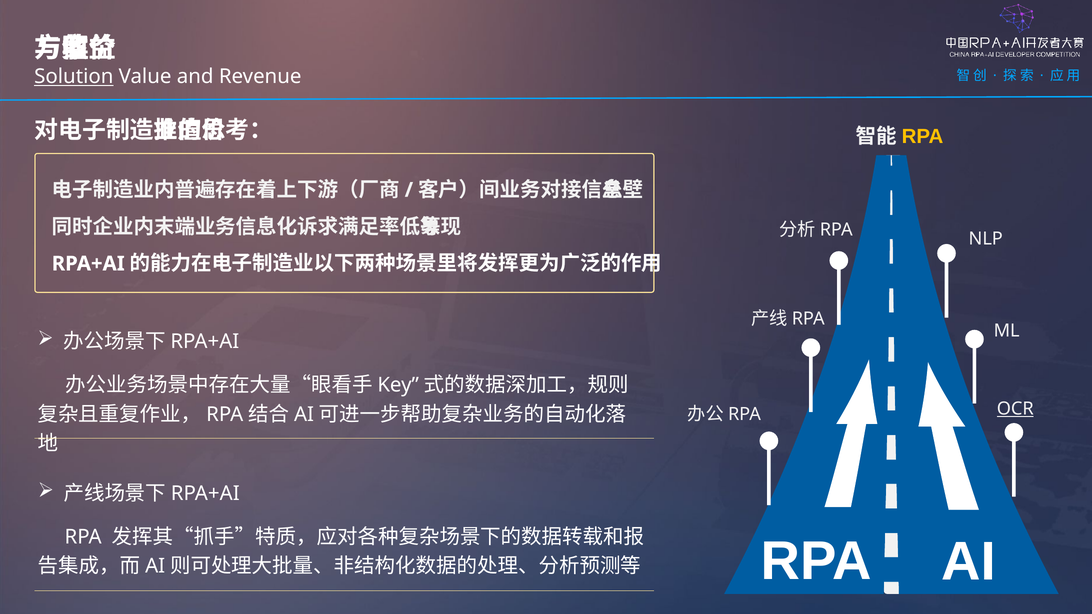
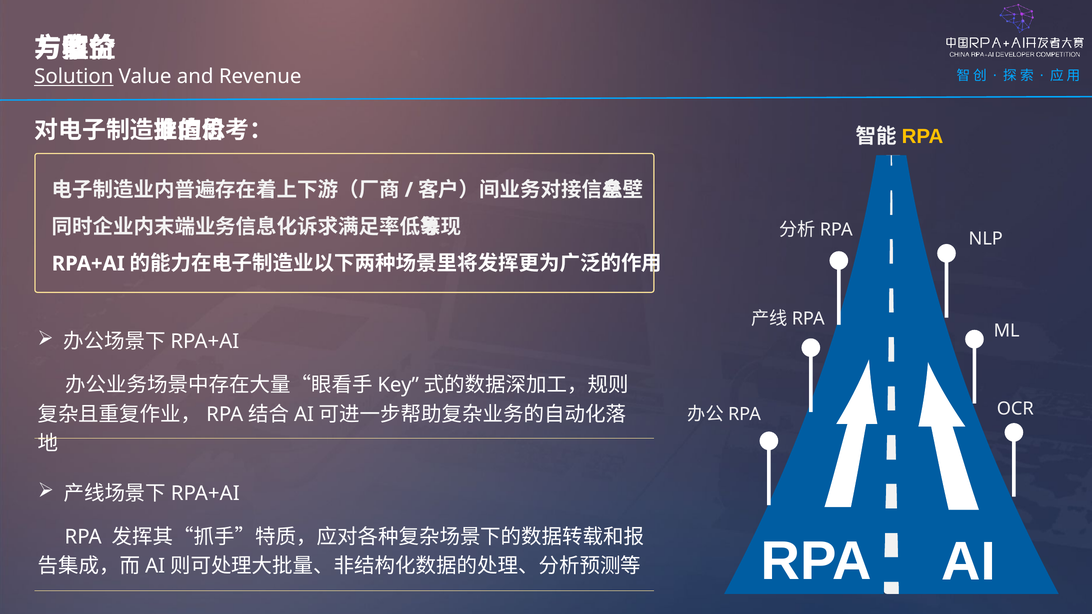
OCR underline: present -> none (1015, 409)
